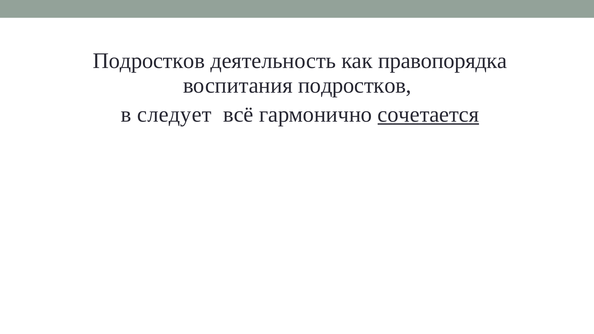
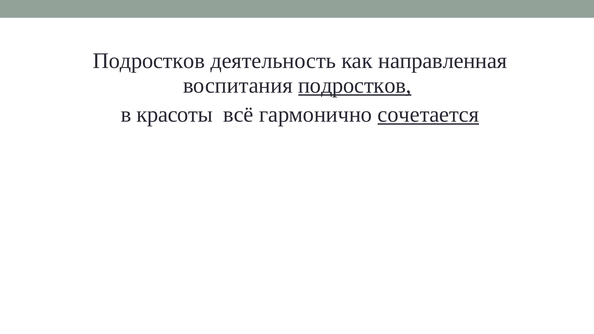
правопорядка: правопорядка -> направленная (443, 61)
подростков underline: none -> present (355, 85)
следует: следует -> красоты (175, 115)
